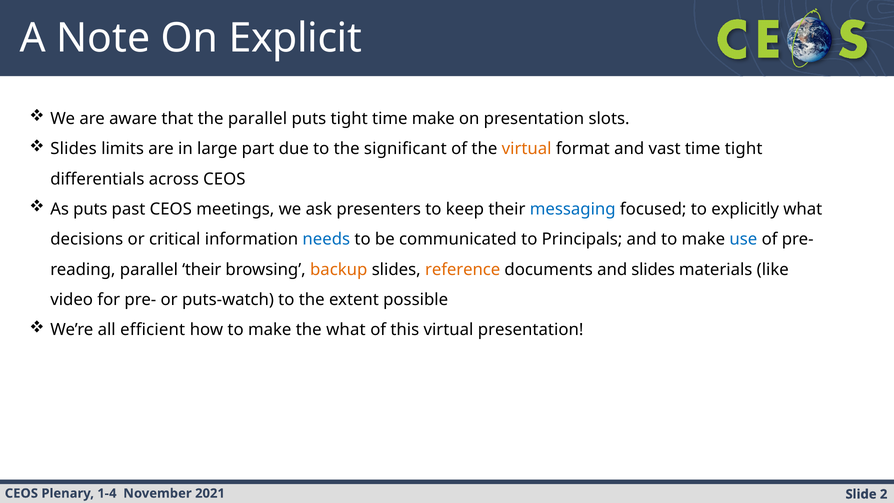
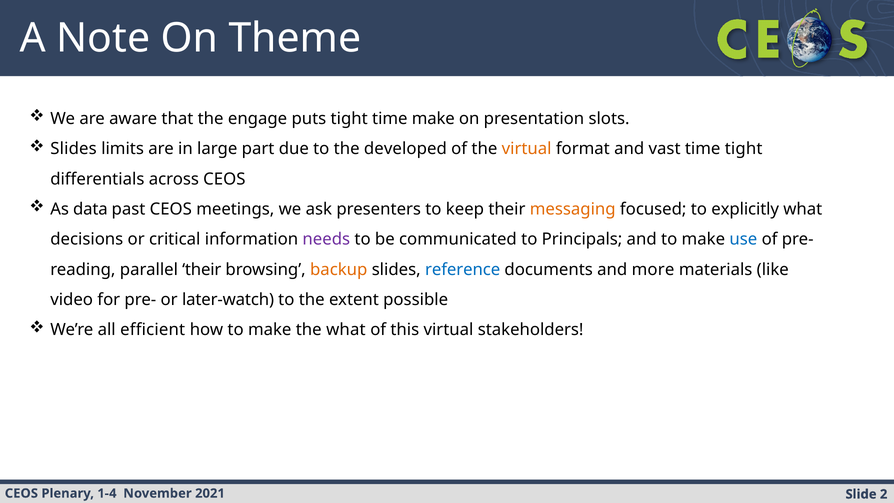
Explicit: Explicit -> Theme (295, 38)
the parallel: parallel -> engage (258, 119)
significant: significant -> developed (405, 149)
As puts: puts -> data (90, 209)
messaging colour: blue -> orange (573, 209)
needs colour: blue -> purple (326, 239)
reference colour: orange -> blue (463, 269)
and slides: slides -> more (653, 269)
puts-watch: puts-watch -> later-watch (228, 300)
virtual presentation: presentation -> stakeholders (531, 330)
